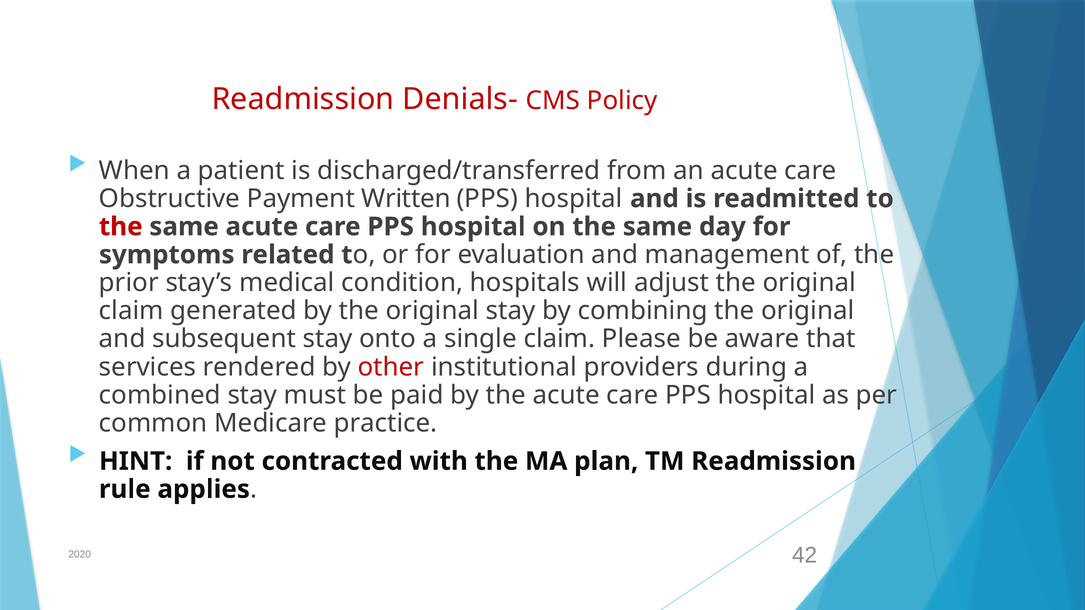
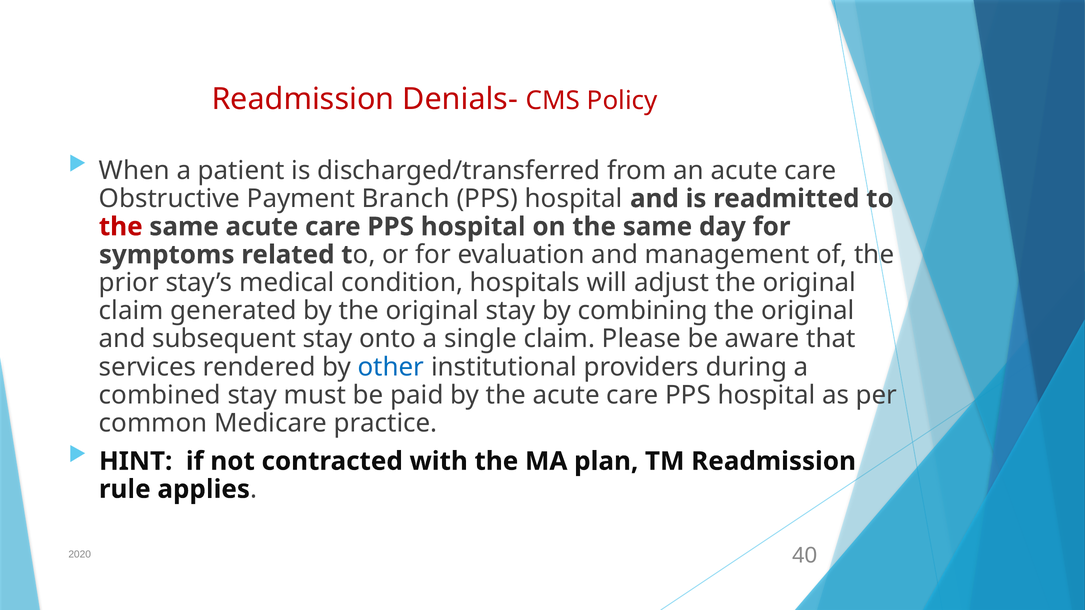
Written: Written -> Branch (406, 199)
other colour: red -> blue (391, 367)
42: 42 -> 40 (805, 555)
